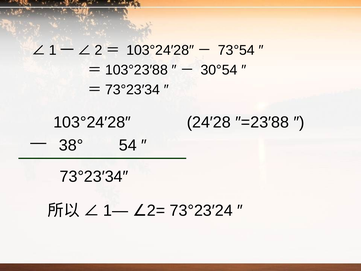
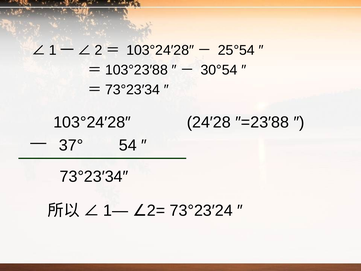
73°54: 73°54 -> 25°54 (236, 50)
38°: 38° -> 37° (71, 145)
